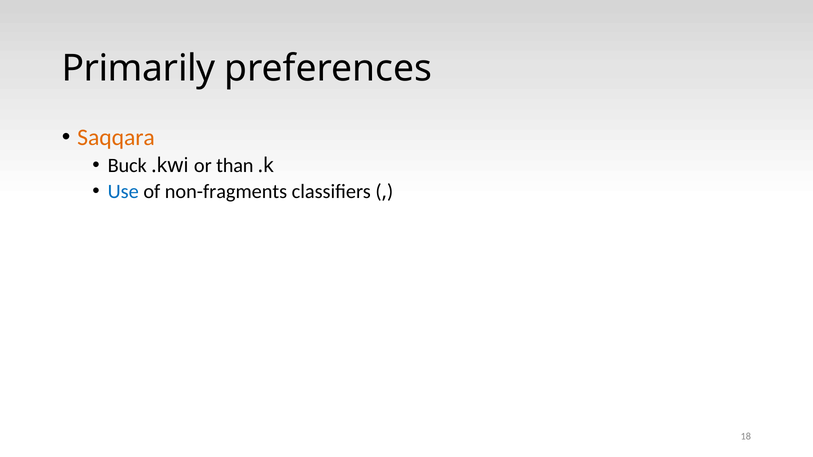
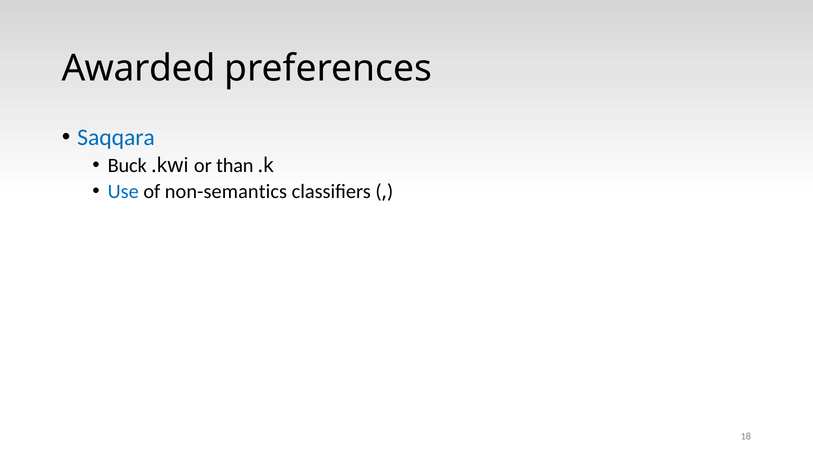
Primarily: Primarily -> Awarded (139, 68)
Saqqara colour: orange -> blue (116, 137)
non-fragments: non-fragments -> non-semantics (226, 192)
